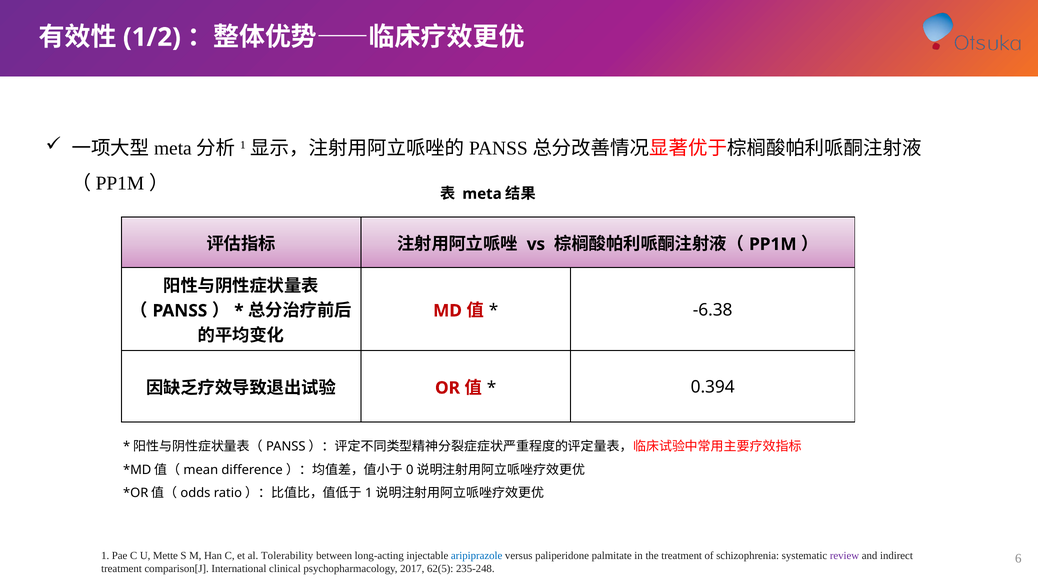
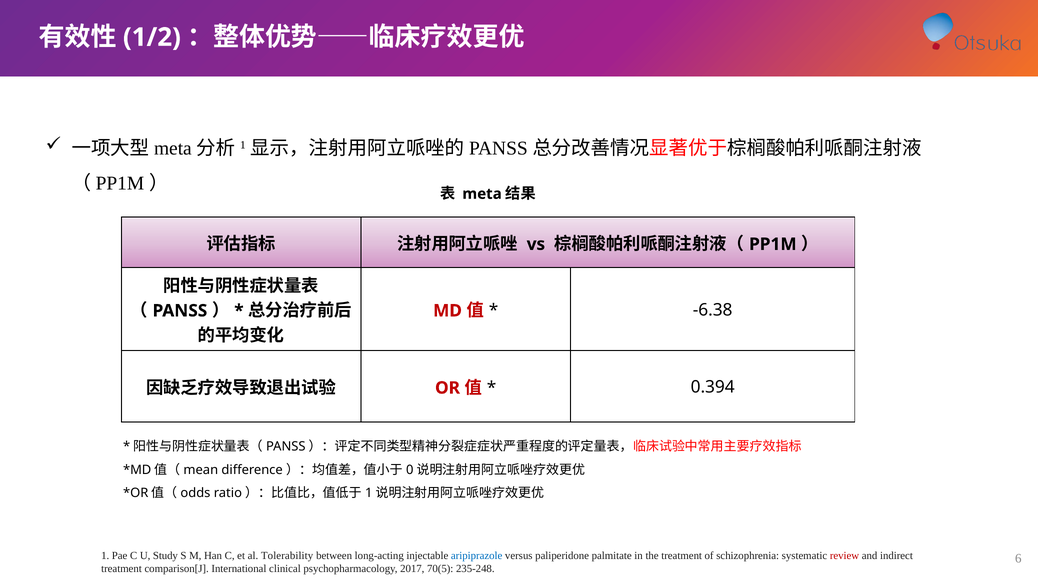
Mette: Mette -> Study (165, 555)
review colour: purple -> red (845, 555)
62(5: 62(5 -> 70(5 (440, 568)
